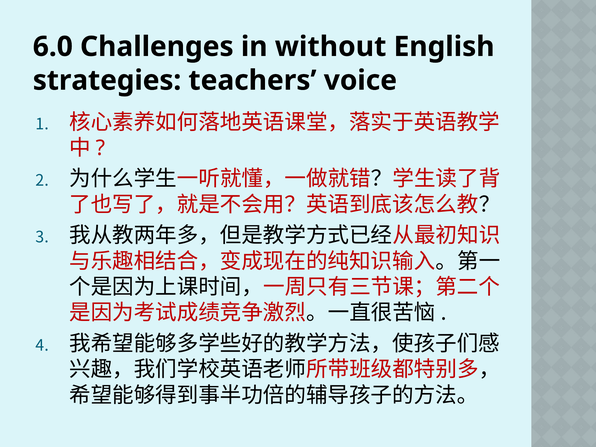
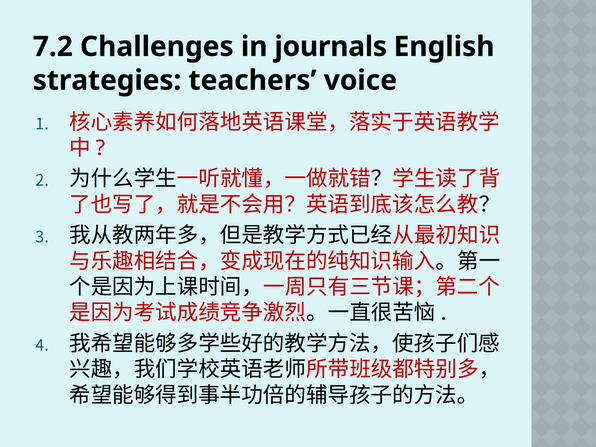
6.0: 6.0 -> 7.2 (53, 47)
without: without -> journals (331, 47)
